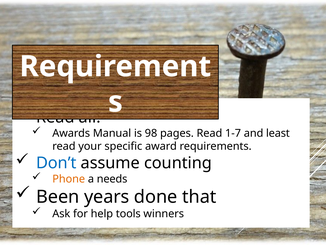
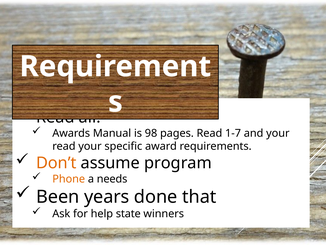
and least: least -> your (278, 133)
Don’t colour: blue -> orange (56, 163)
counting: counting -> program (178, 163)
tools: tools -> state (128, 213)
